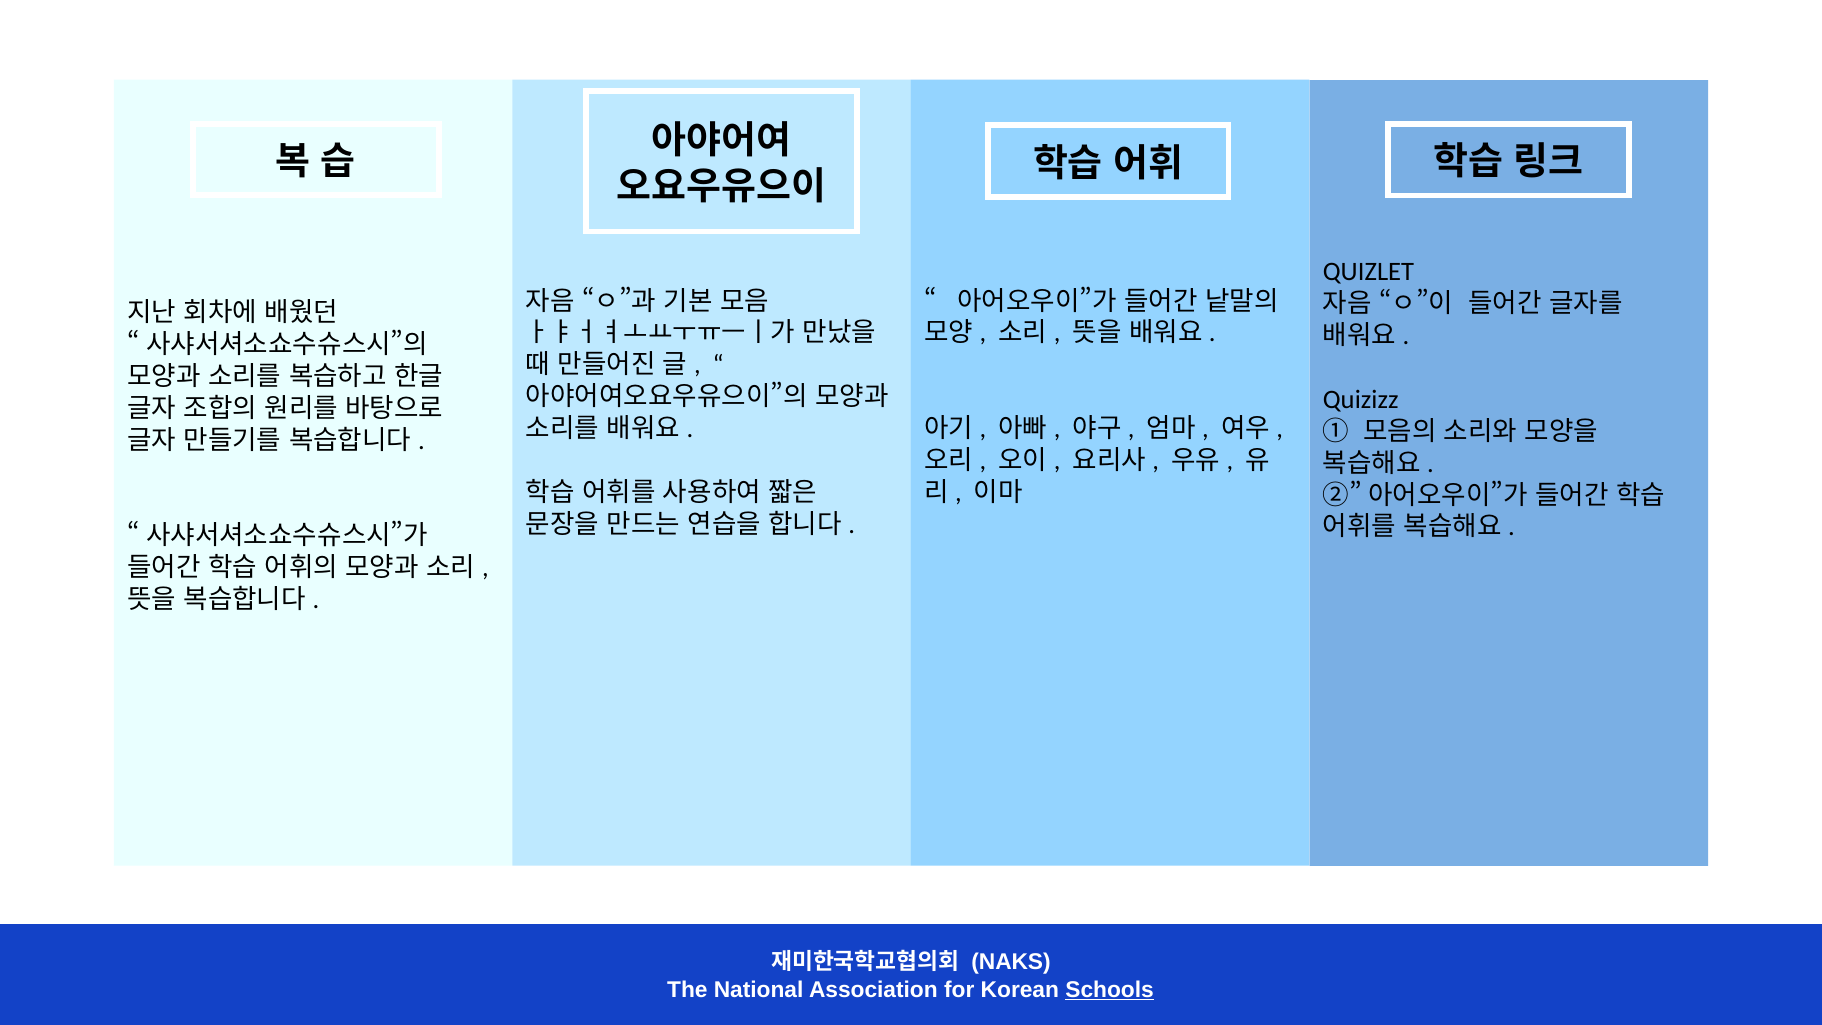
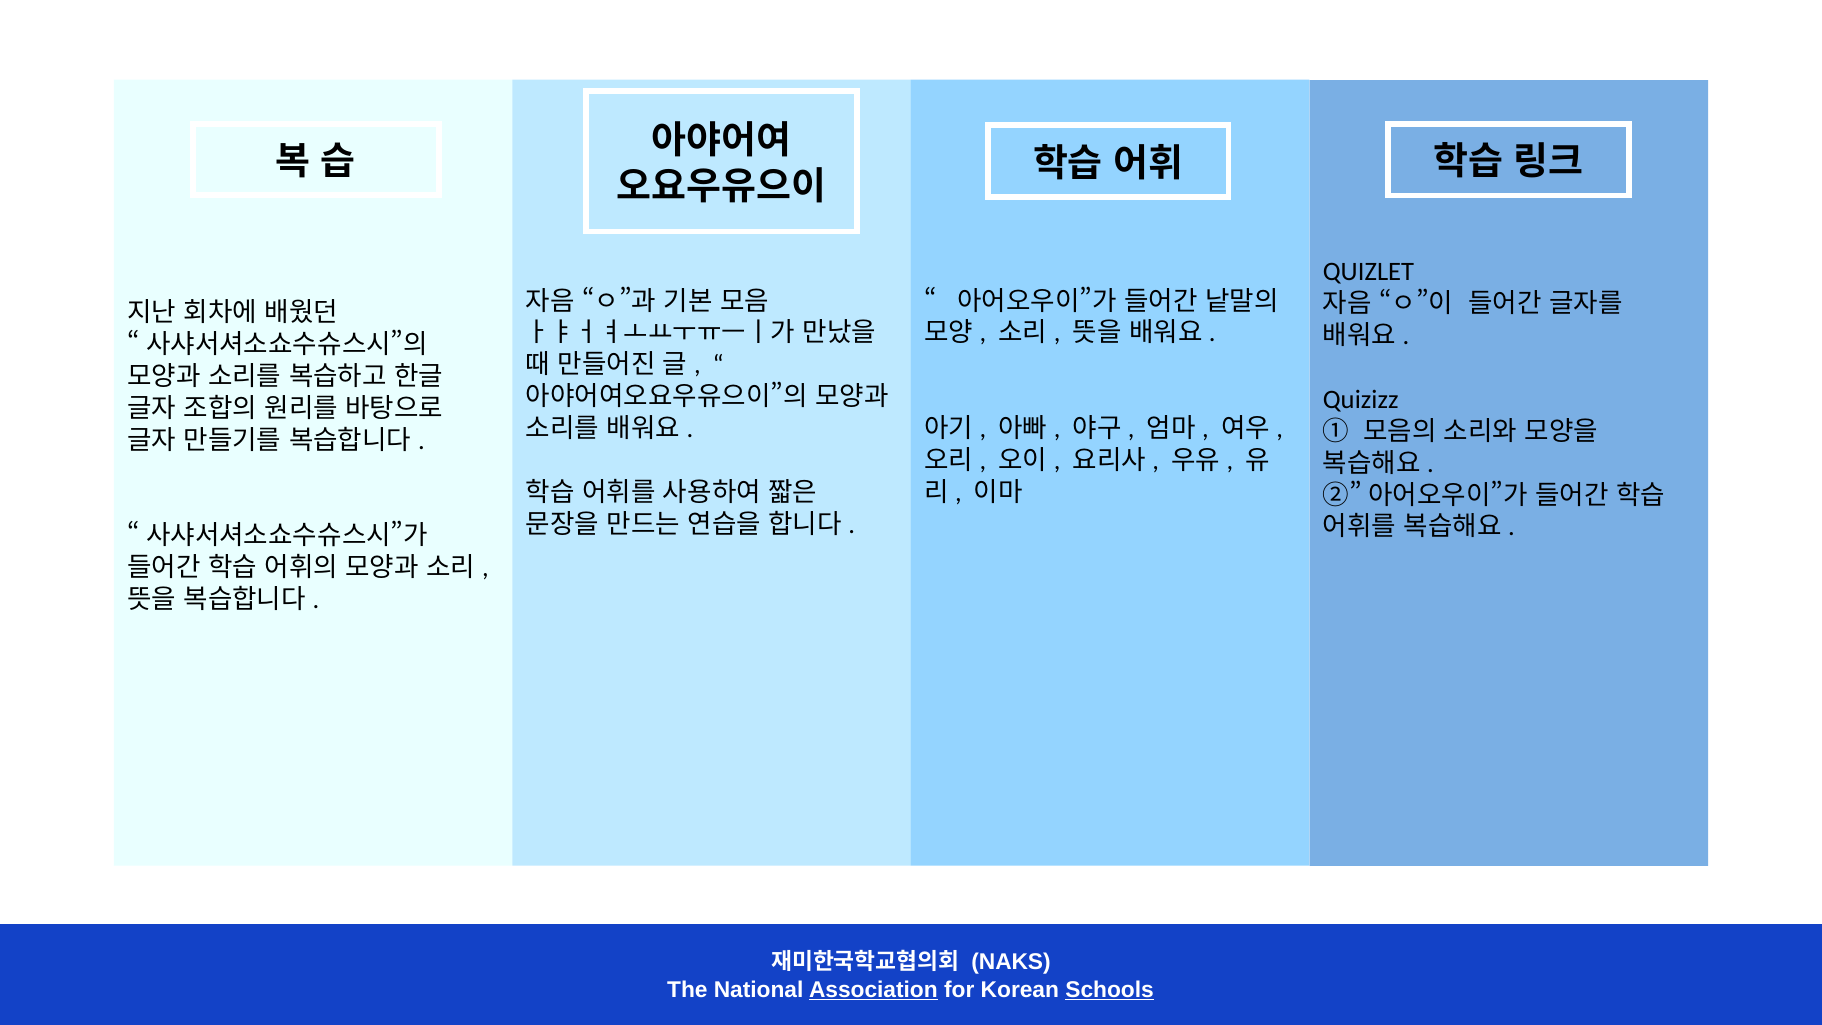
Association underline: none -> present (873, 990)
